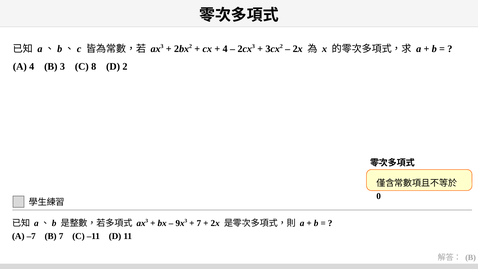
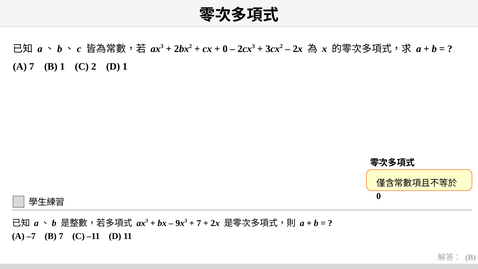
4: 4 -> 0 (225, 49)
A 4: 4 -> 7 (32, 67)
B 3: 3 -> 1 (62, 67)
8: 8 -> 2 (94, 67)
D 2: 2 -> 1 (125, 67)
